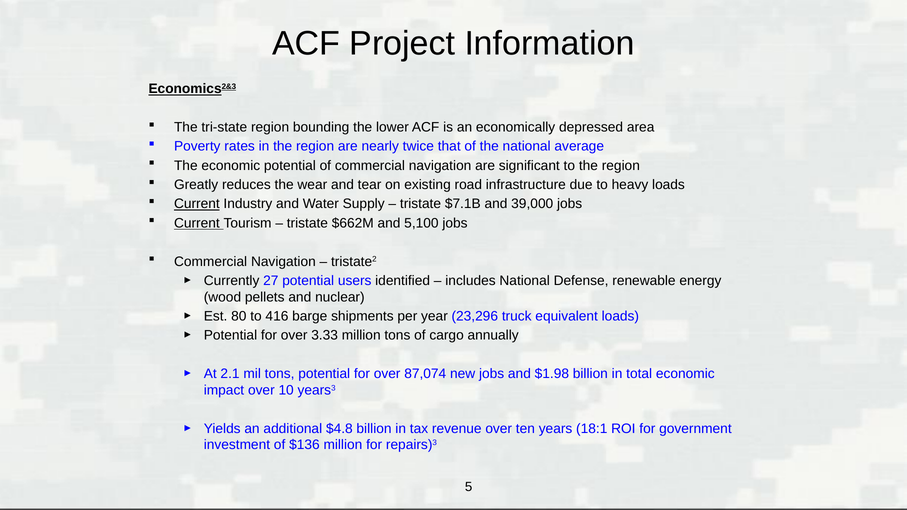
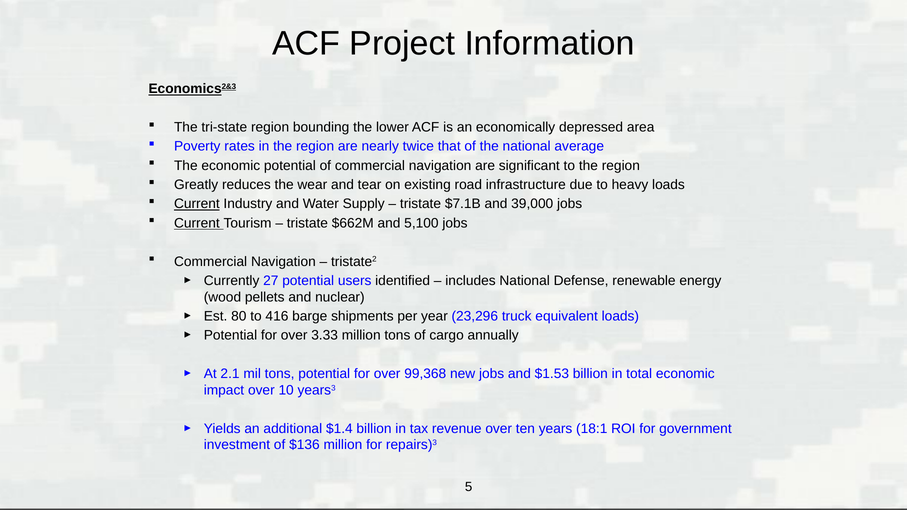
87,074: 87,074 -> 99,368 (425, 374)
$1.98: $1.98 -> $1.53 (552, 374)
$4.8: $4.8 -> $1.4 (339, 429)
